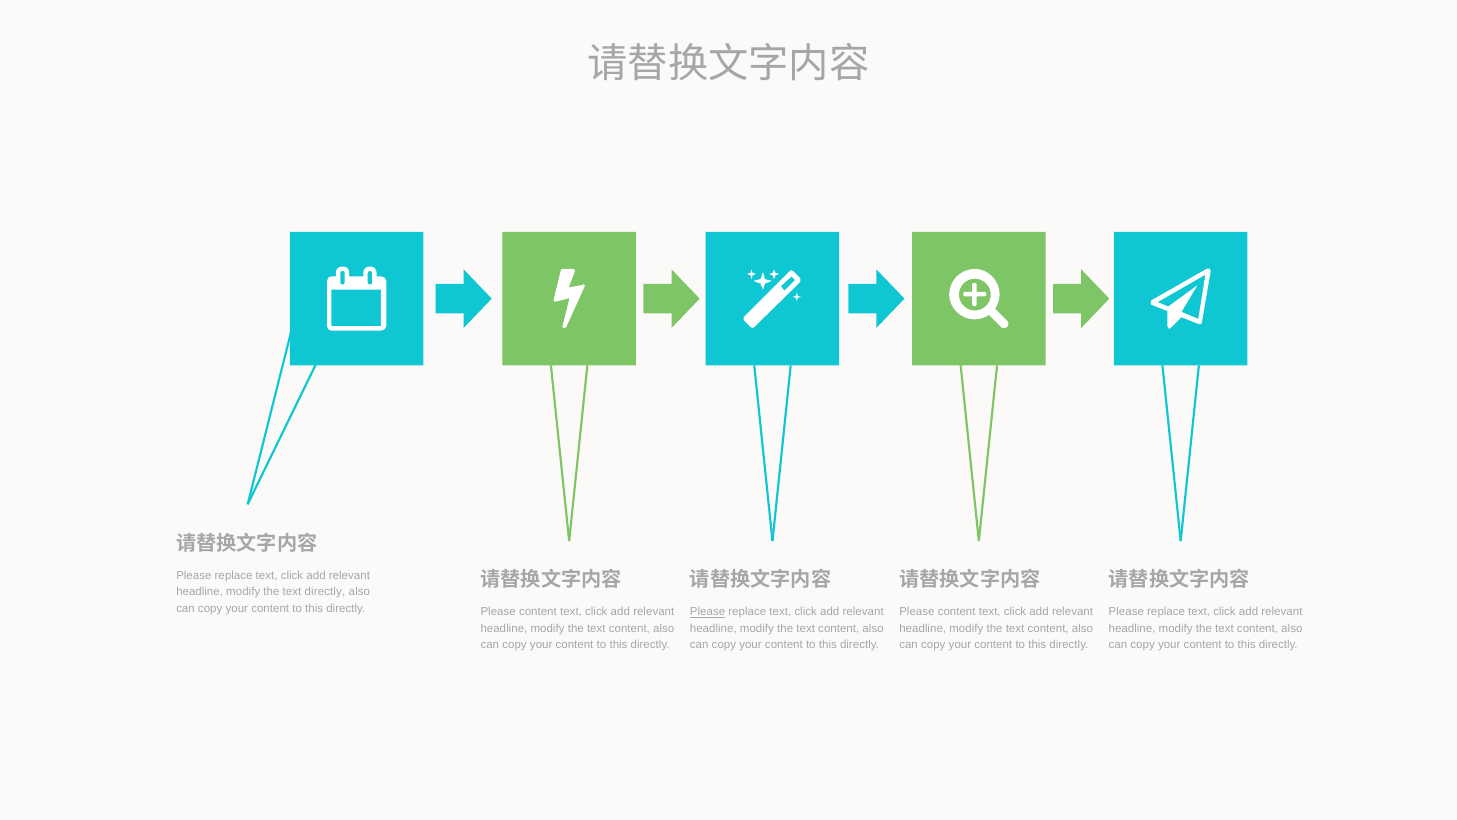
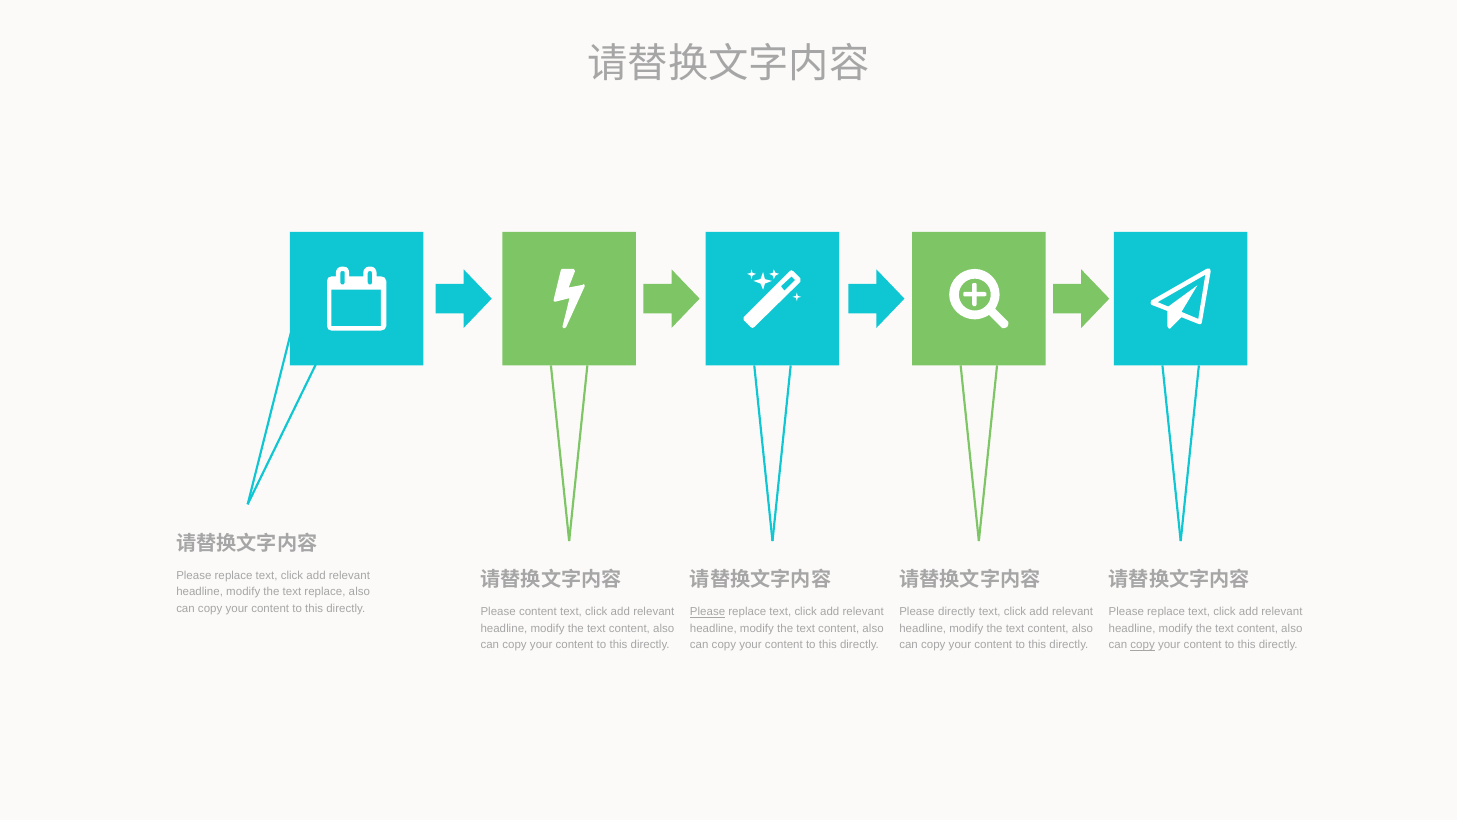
text directly: directly -> replace (325, 592)
content: content -> directly (957, 612)
copy underline: none -> present (1143, 645)
